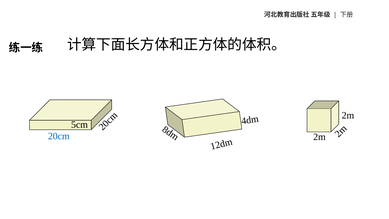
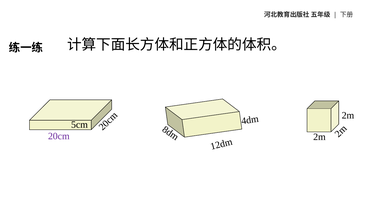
20cm colour: blue -> purple (59, 136)
